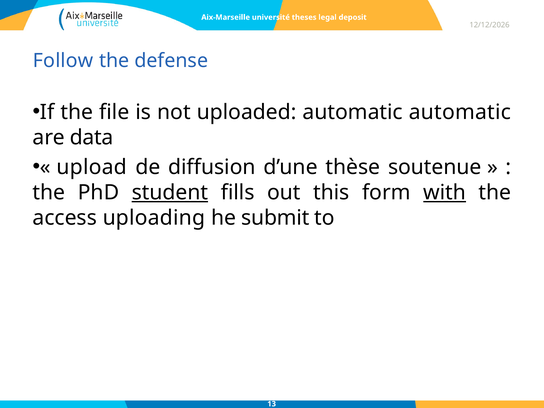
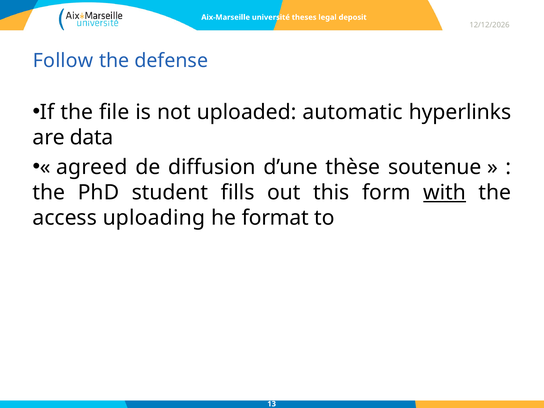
automatic automatic: automatic -> hyperlinks (460, 112)
upload: upload -> agreed (92, 167)
student underline: present -> none (170, 193)
submit: submit -> format (275, 218)
